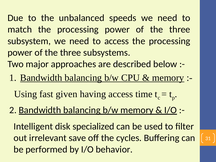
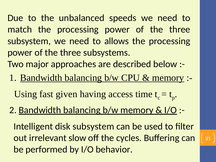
to access: access -> allows (117, 41)
disk specialized: specialized -> subsystem (93, 126)
save: save -> slow (77, 138)
